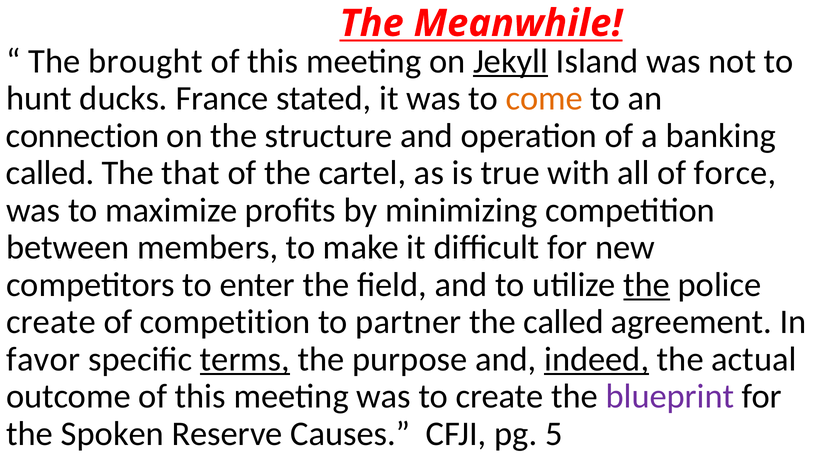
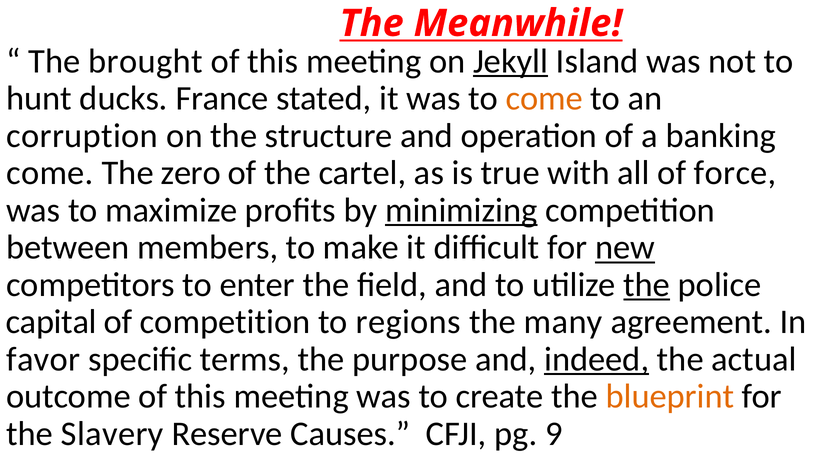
connection: connection -> corruption (82, 136)
called: called -> come (50, 173)
that: that -> zero (191, 173)
minimizing underline: none -> present (461, 210)
new underline: none -> present (625, 247)
create: create -> capital (51, 322)
partner: partner -> regions (408, 322)
the called: called -> many (563, 322)
terms underline: present -> none (245, 359)
blueprint colour: purple -> orange (670, 396)
Spoken: Spoken -> Slavery (112, 434)
5: 5 -> 9 (554, 434)
